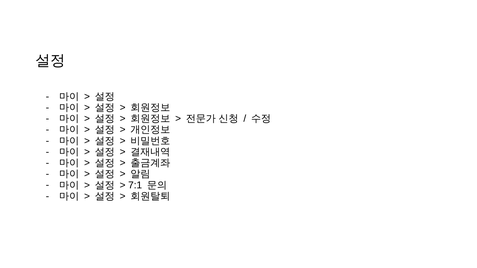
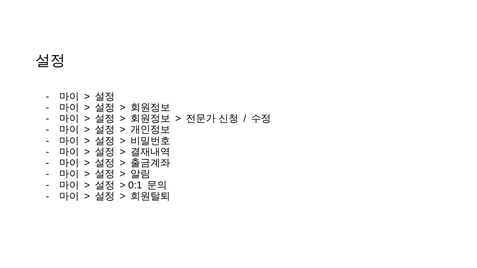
7:1: 7:1 -> 0:1 (135, 185)
